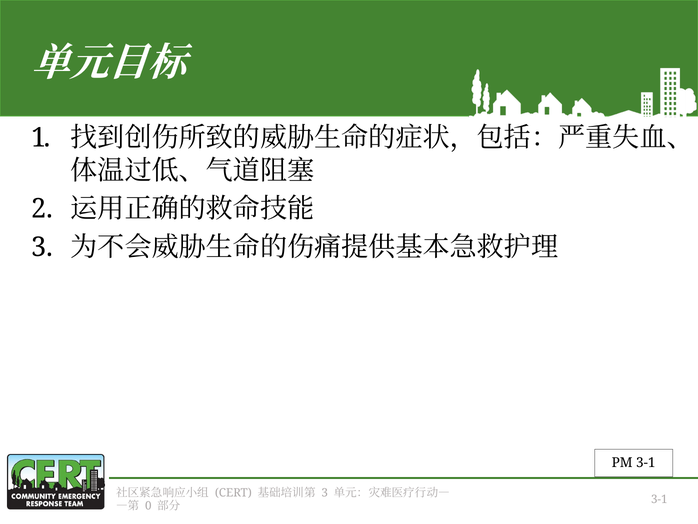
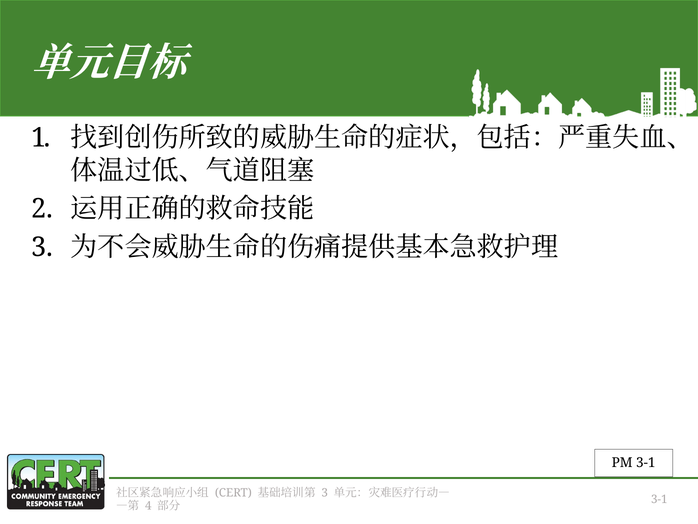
0: 0 -> 4 (148, 505)
